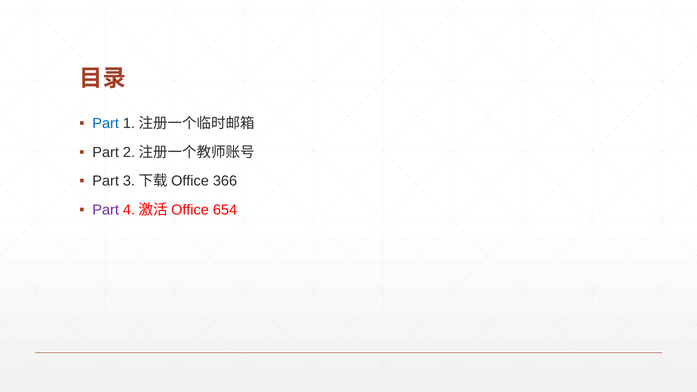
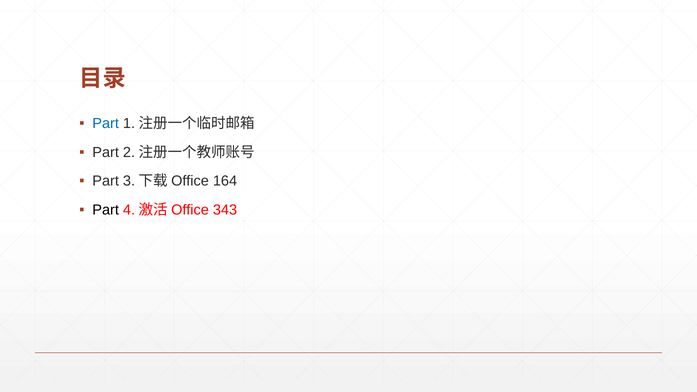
366: 366 -> 164 (225, 181)
Part colour: purple -> black (106, 210)
654: 654 -> 343 (225, 210)
